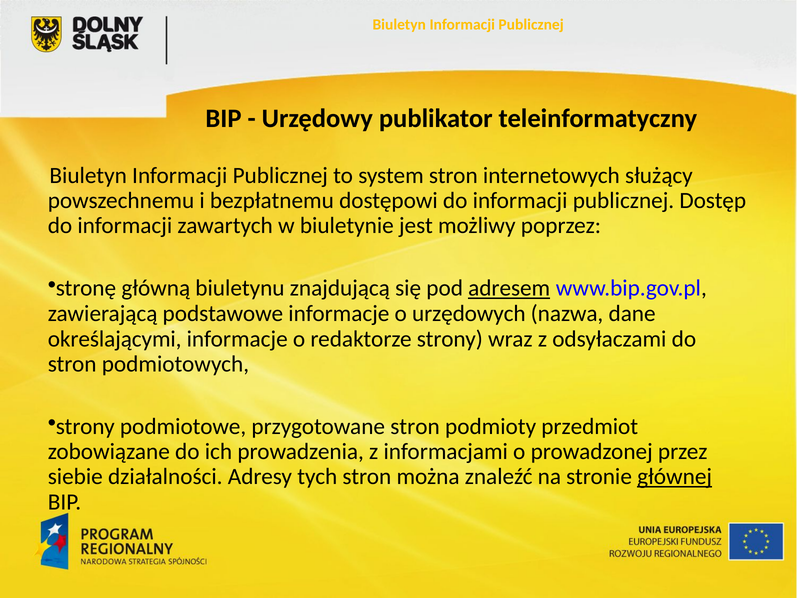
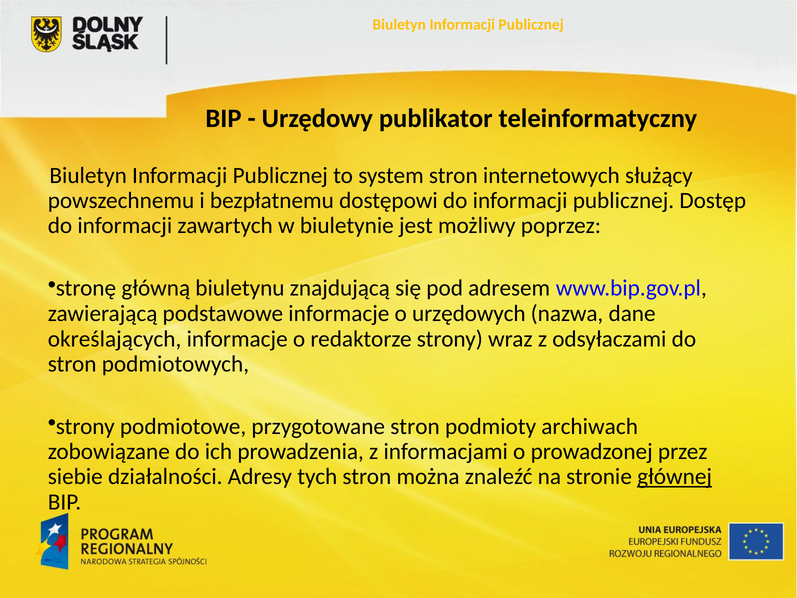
adresem underline: present -> none (509, 288)
określającymi: określającymi -> określających (115, 339)
przedmiot: przedmiot -> archiwach (590, 426)
